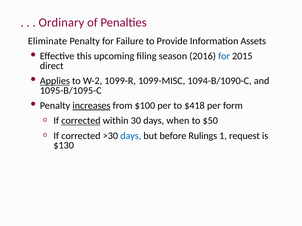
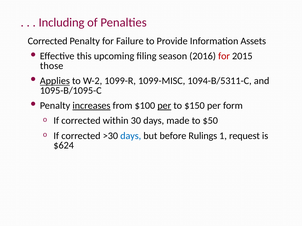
Ordinary: Ordinary -> Including (62, 22)
Eliminate: Eliminate -> Corrected (48, 41)
for colour: blue -> red (224, 56)
direct: direct -> those (52, 66)
1094-B/1090-C: 1094-B/1090-C -> 1094-B/5311-C (220, 81)
per underline: none -> present (164, 106)
$418: $418 -> $150 (195, 106)
corrected underline: present -> none (81, 121)
when: when -> made (178, 121)
$130: $130 -> $624 (64, 146)
